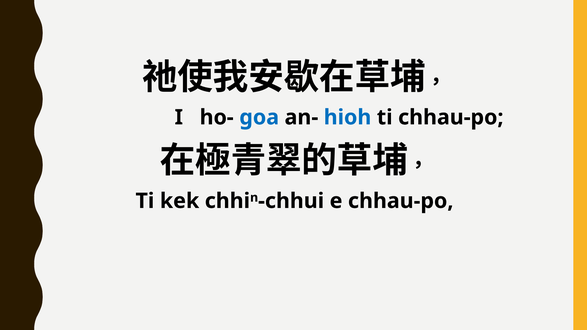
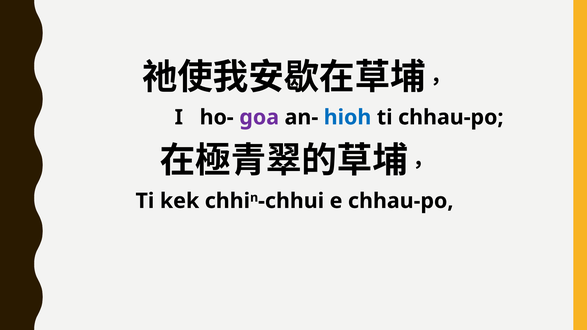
goa colour: blue -> purple (259, 117)
